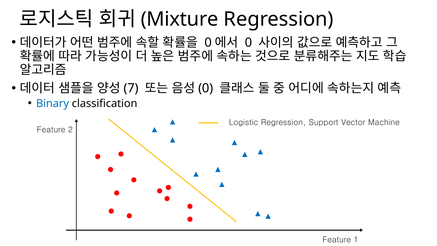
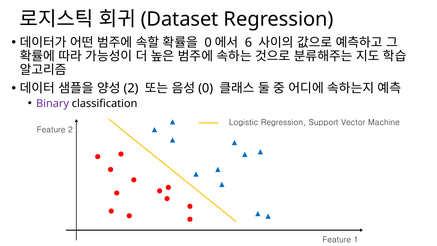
Mixture: Mixture -> Dataset (180, 19)
0: 0 -> 6 (248, 43)
7: 7 -> 2 (131, 88)
Binary colour: blue -> purple (53, 103)
